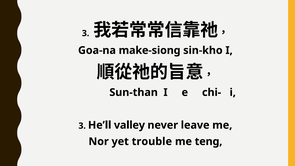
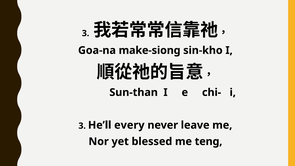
valley: valley -> every (129, 125)
trouble: trouble -> blessed (152, 141)
